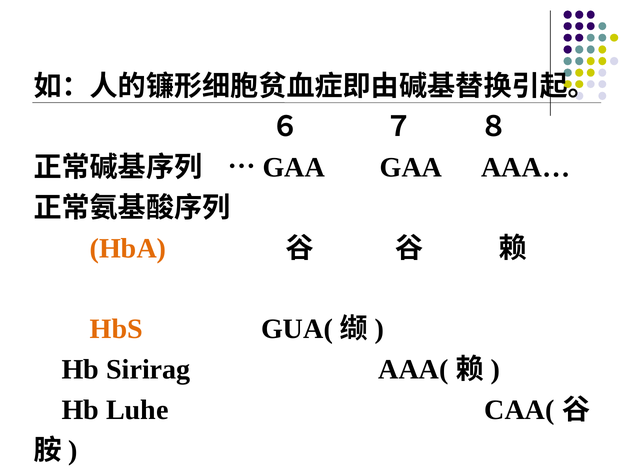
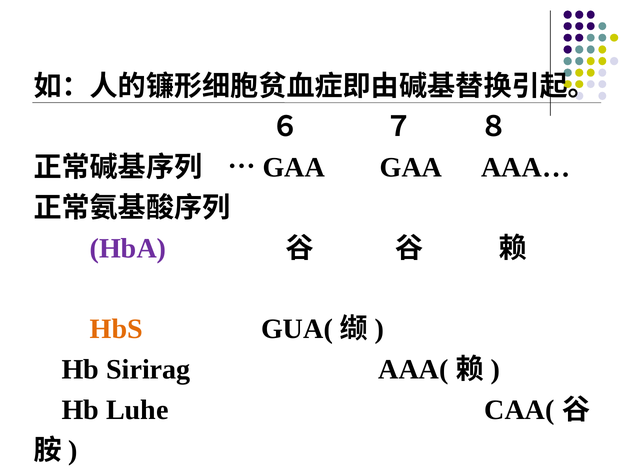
HbA colour: orange -> purple (128, 248)
